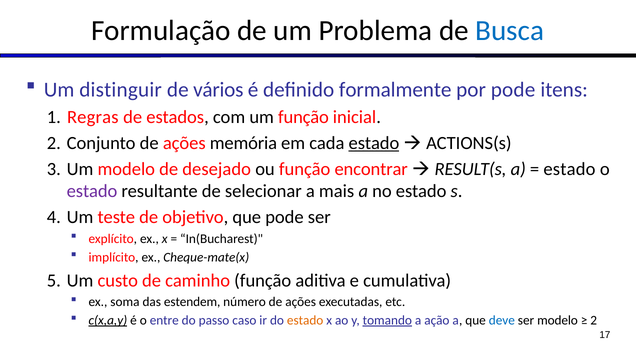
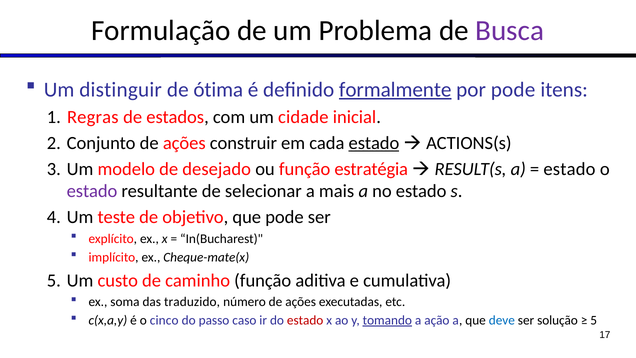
Busca colour: blue -> purple (510, 31)
vários: vários -> ótima (218, 89)
formalmente underline: none -> present (395, 89)
um função: função -> cidade (303, 117)
memória: memória -> construir (243, 143)
encontrar: encontrar -> estratégia (371, 169)
estendem: estendem -> traduzido (192, 302)
c(x,a,y underline: present -> none (108, 320)
entre: entre -> cinco (164, 320)
estado colour: orange -> red (305, 320)
ser modelo: modelo -> solução (558, 320)
2: 2 -> 5 (594, 320)
